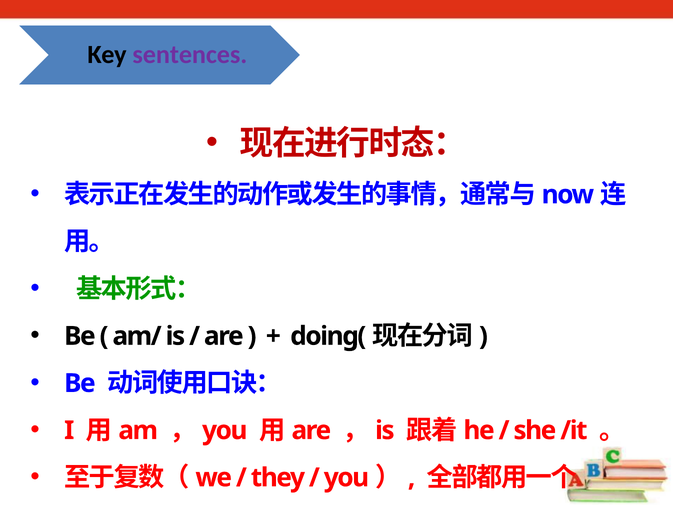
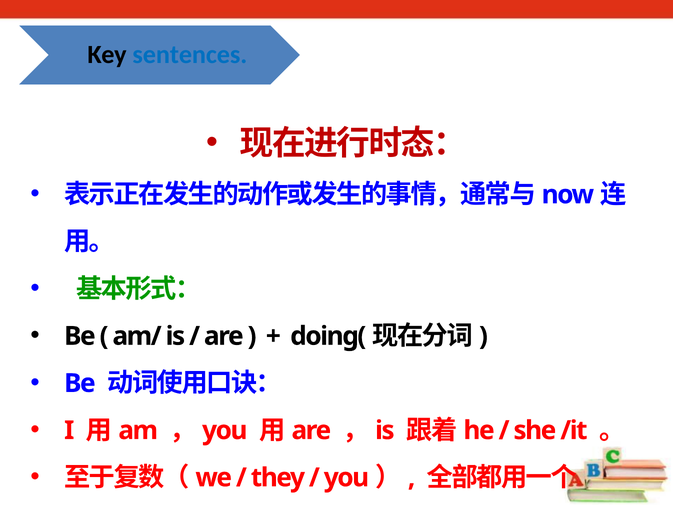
sentences colour: purple -> blue (190, 55)
